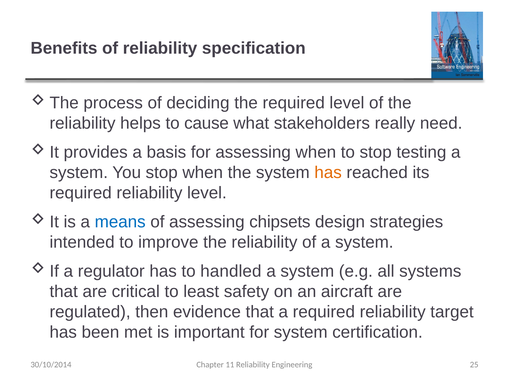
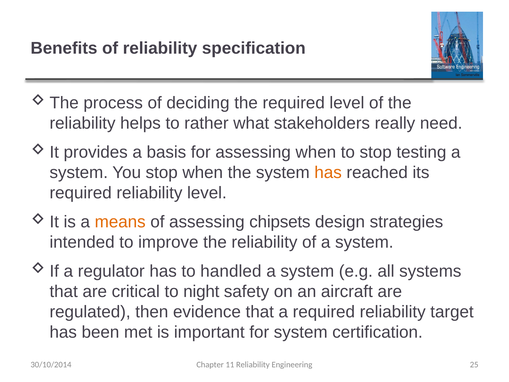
cause: cause -> rather (206, 123)
means colour: blue -> orange (120, 222)
least: least -> night (201, 291)
